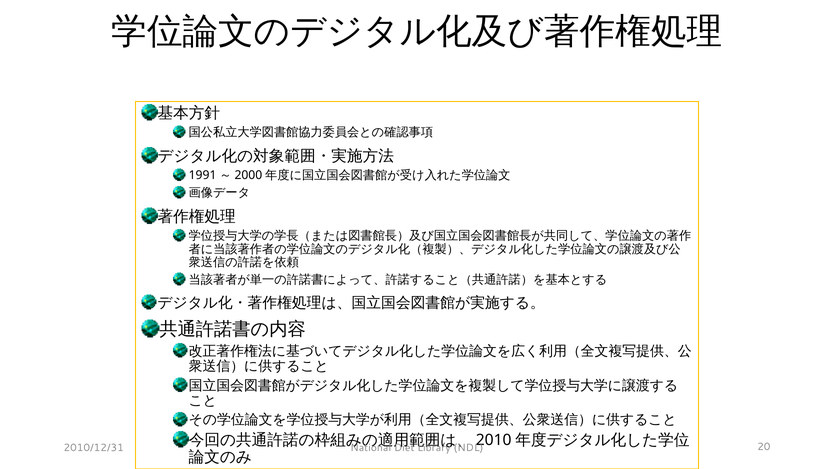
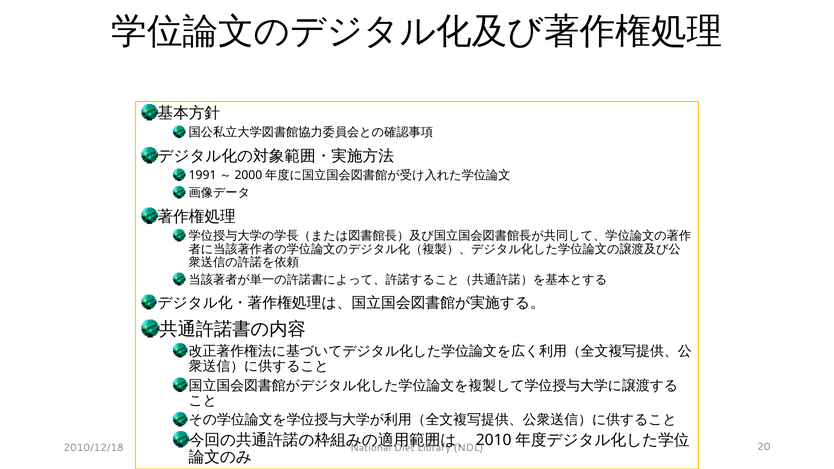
2010/12/31: 2010/12/31 -> 2010/12/18 (94, 448)
